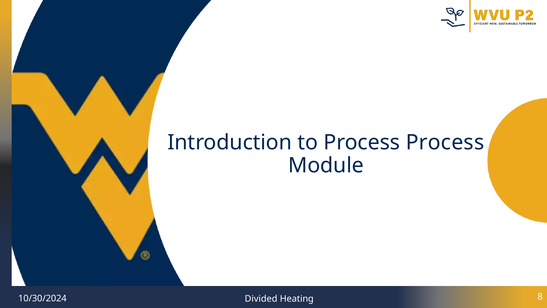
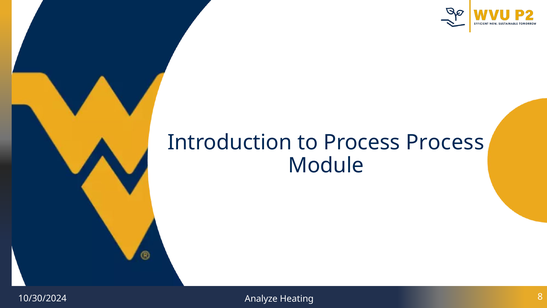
Divided: Divided -> Analyze (261, 298)
